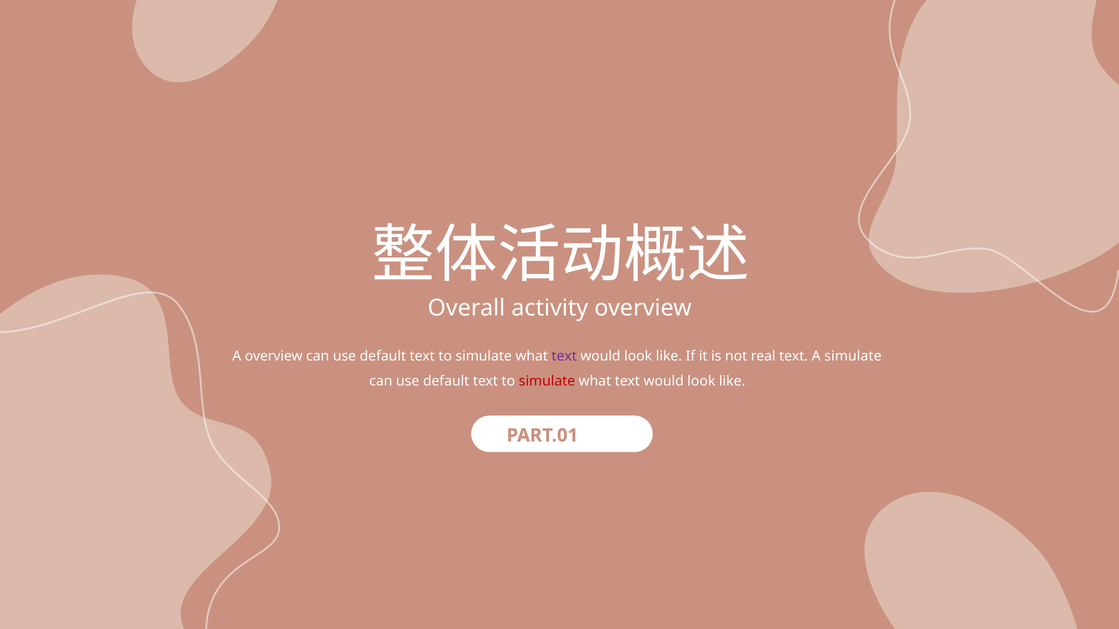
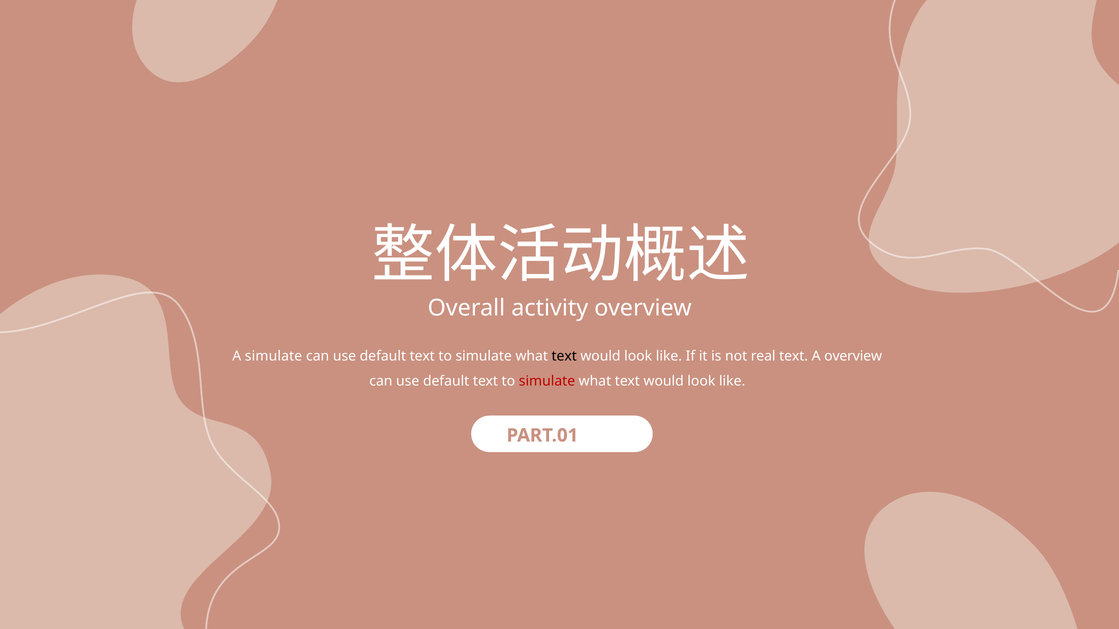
A overview: overview -> simulate (274, 356)
text colour: purple -> black (564, 356)
A simulate: simulate -> overview (853, 356)
